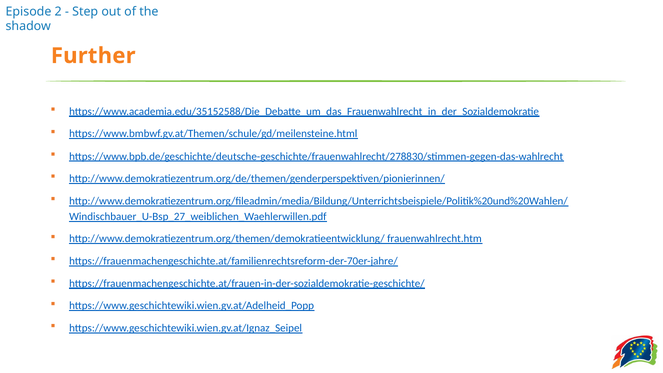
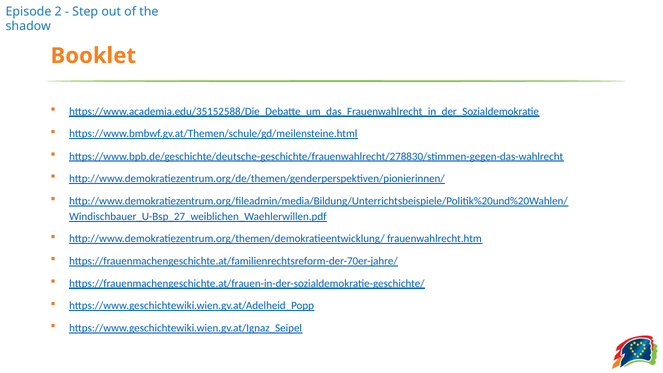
Further: Further -> Booklet (93, 56)
